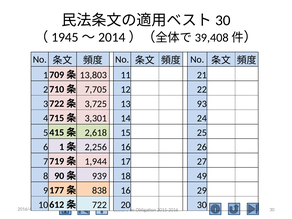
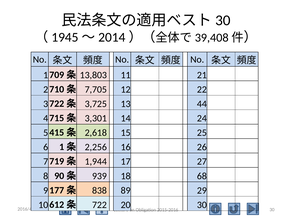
93: 93 -> 44 (202, 104)
49: 49 -> 68 (202, 176)
838 16: 16 -> 89 (126, 190)
